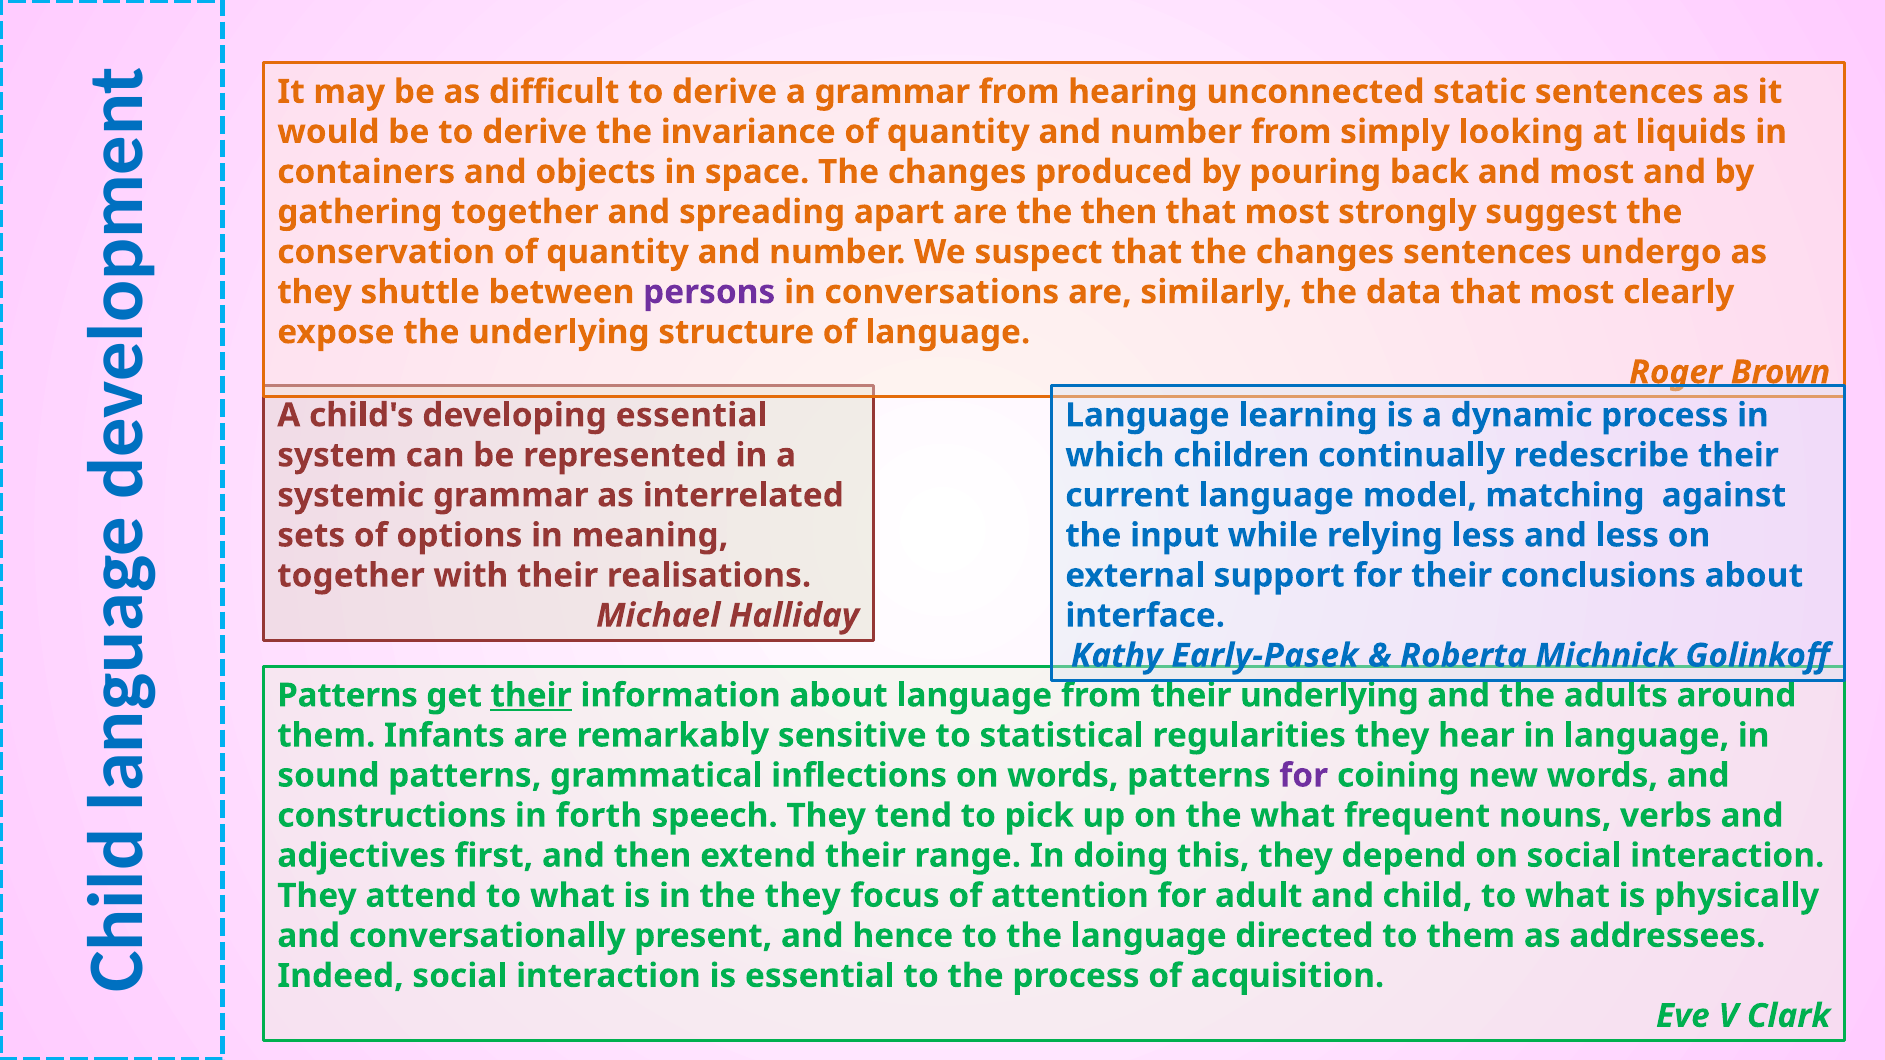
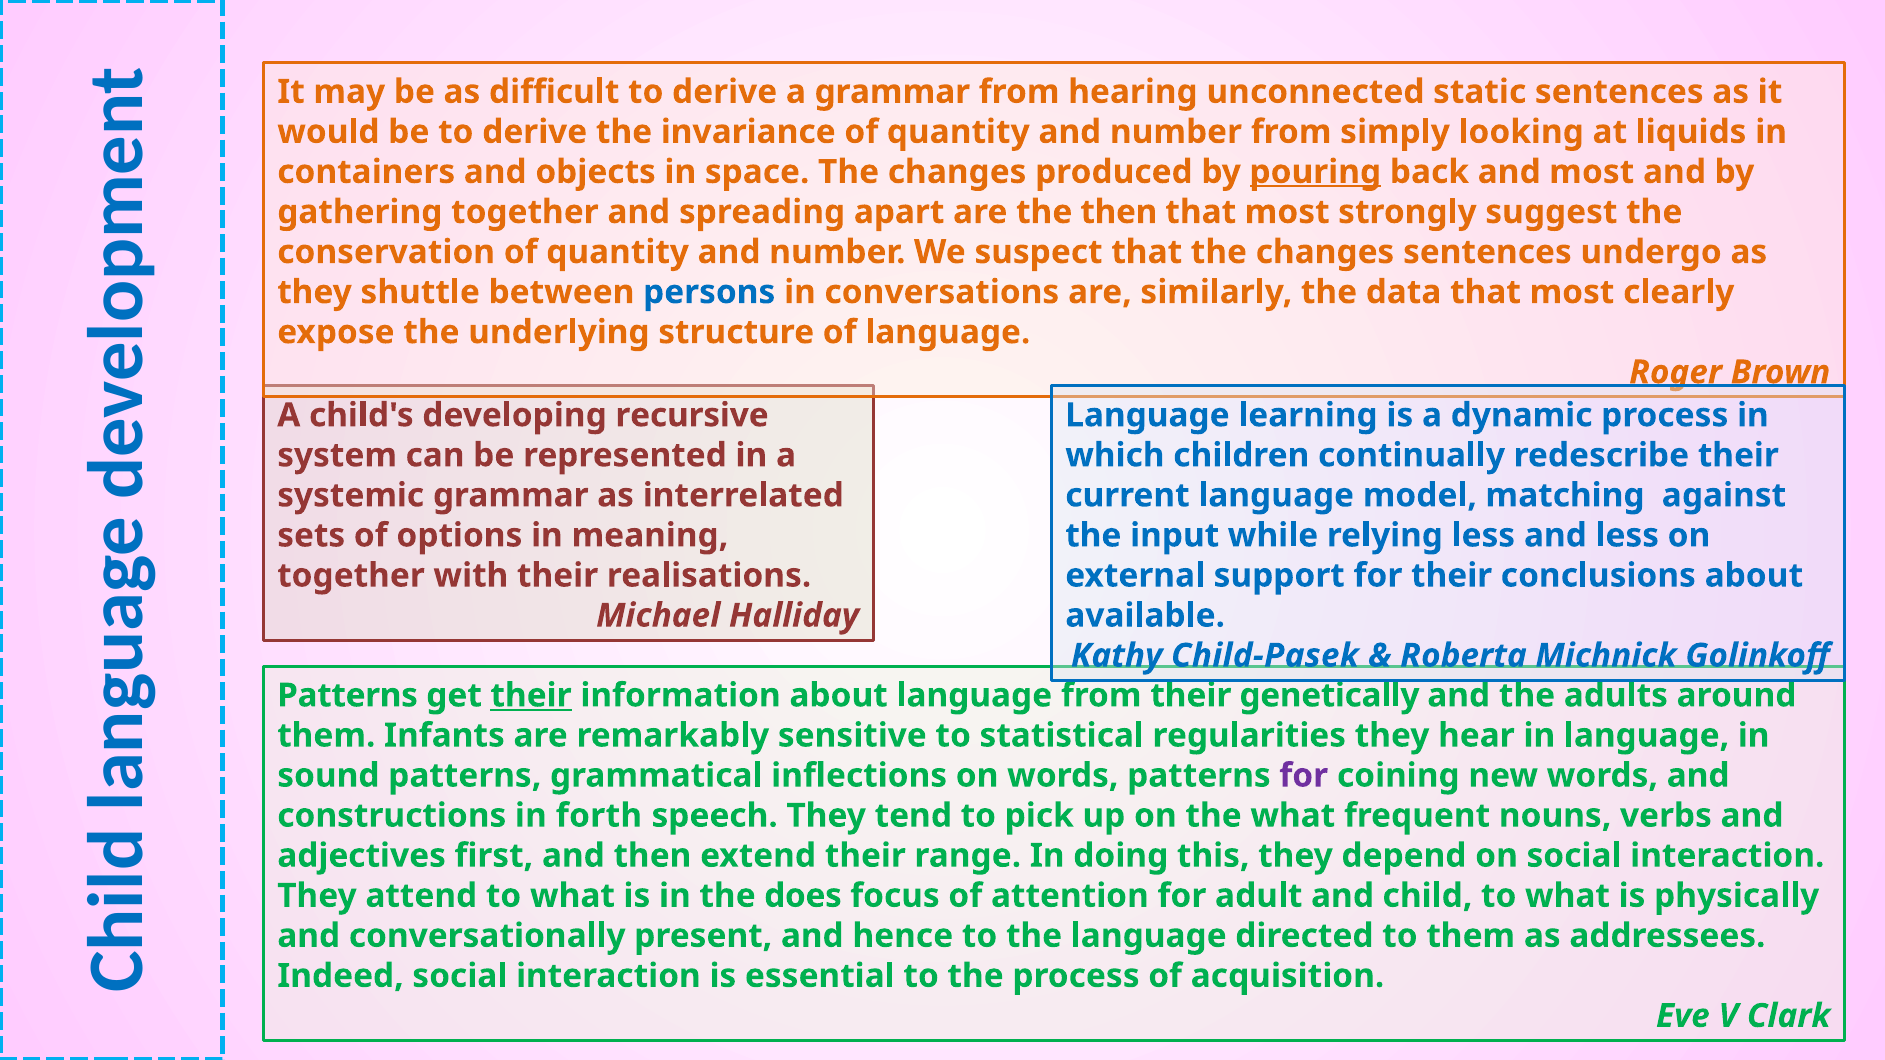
pouring underline: none -> present (1315, 172)
persons colour: purple -> blue (709, 292)
developing essential: essential -> recursive (692, 415)
interface: interface -> available (1145, 616)
Early-Pasek: Early-Pasek -> Child-Pasek (1265, 656)
their underlying: underlying -> genetically (1329, 696)
the they: they -> does (803, 896)
